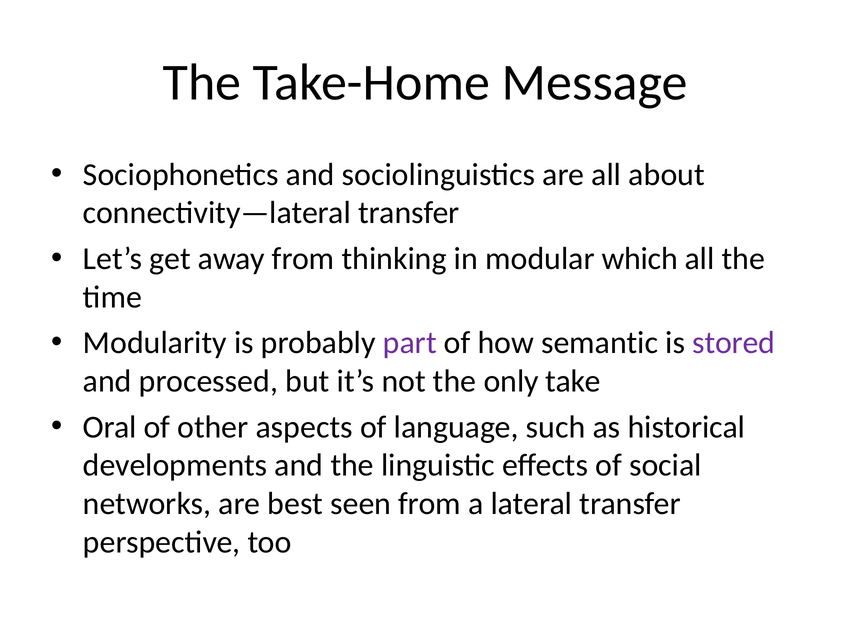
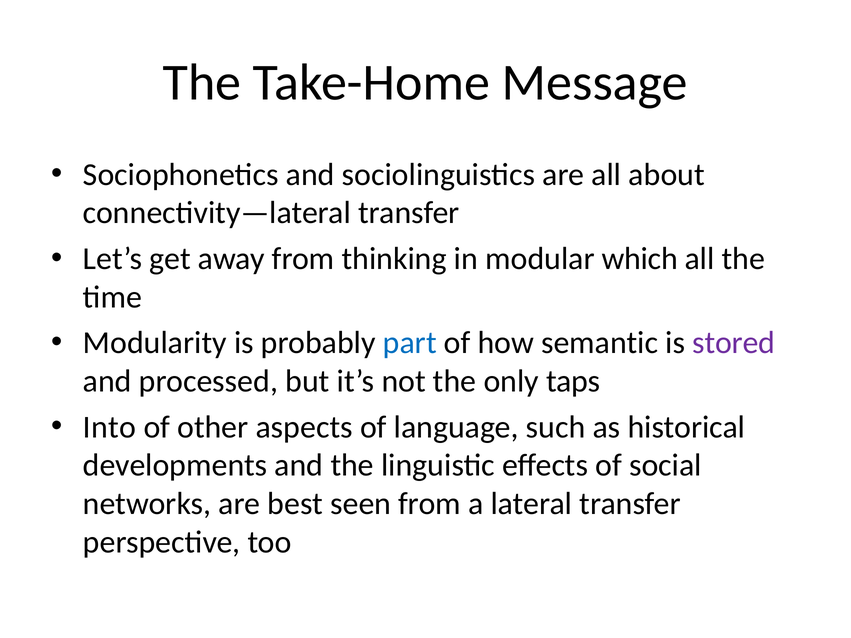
part colour: purple -> blue (410, 343)
take: take -> taps (573, 381)
Oral: Oral -> Into (110, 427)
